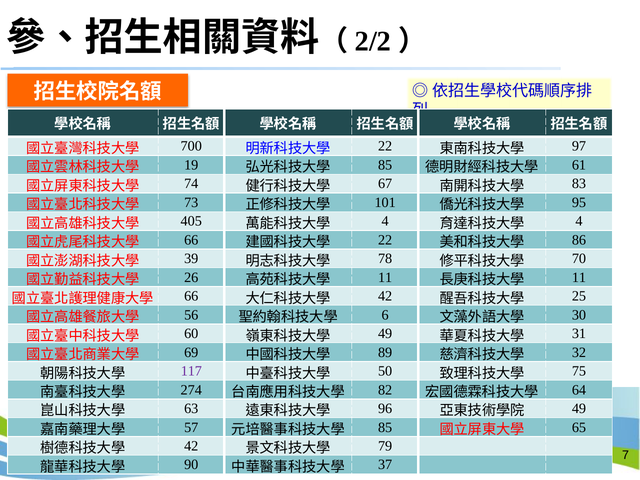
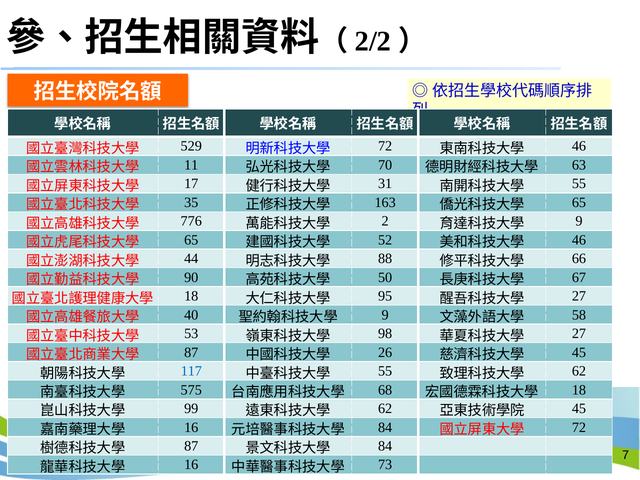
700: 700 -> 529 (191, 146)
22: 22 -> 72 (385, 146)
97: 97 -> 46 (579, 146)
19: 19 -> 11 (191, 165)
85: 85 -> 70 (385, 165)
61: 61 -> 63 (579, 165)
74: 74 -> 17 (191, 184)
67: 67 -> 31 (385, 184)
83: 83 -> 55 (579, 184)
73: 73 -> 35 (191, 202)
101: 101 -> 163 (385, 202)
95: 95 -> 65 (579, 202)
405: 405 -> 776 (191, 221)
4: 4 -> 2 (385, 221)
4: 4 -> 9 (579, 221)
66: 66 -> 65 (191, 240)
22: 22 -> 52 (385, 240)
86: 86 -> 46 (579, 240)
39: 39 -> 44 (191, 259)
78: 78 -> 88 (385, 259)
70: 70 -> 66 (579, 259)
26: 26 -> 90 (191, 277)
11: 11 -> 50 (385, 277)
11: 11 -> 67 (579, 277)
66: 66 -> 18 (191, 296)
42: 42 -> 95 (385, 296)
25: 25 -> 27 (579, 296)
56: 56 -> 40 (191, 315)
6: 6 -> 9 (385, 315)
30: 30 -> 58 (579, 315)
60: 60 -> 53 (191, 334)
49: 49 -> 98 (385, 334)
31: 31 -> 27 (579, 334)
69: 69 -> 87 (191, 352)
89: 89 -> 26 (385, 352)
32: 32 -> 45 (579, 352)
117 colour: purple -> blue (191, 371)
50: 50 -> 55 (385, 371)
75: 75 -> 62 (579, 371)
274: 274 -> 575 (191, 390)
82: 82 -> 68 (385, 390)
64: 64 -> 18 (579, 390)
63: 63 -> 99 (191, 409)
96: 96 -> 62 (385, 409)
49: 49 -> 45 (579, 409)
57: 57 -> 16 (191, 427)
85: 85 -> 84 (385, 427)
65: 65 -> 72 (579, 427)
42: 42 -> 87 (191, 446)
79: 79 -> 84 (385, 446)
90: 90 -> 16 (191, 465)
37: 37 -> 73 (385, 465)
